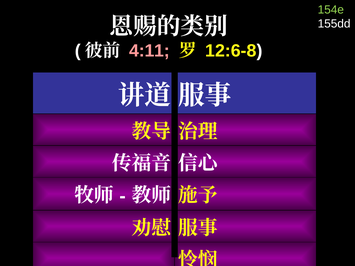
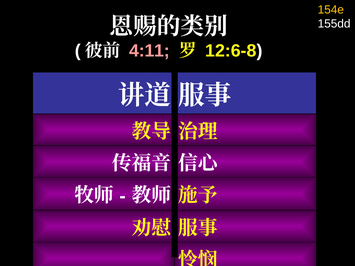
154e colour: light green -> yellow (331, 10)
